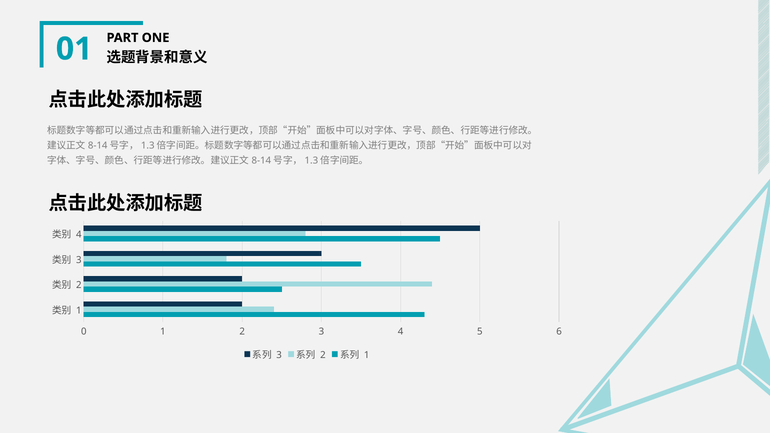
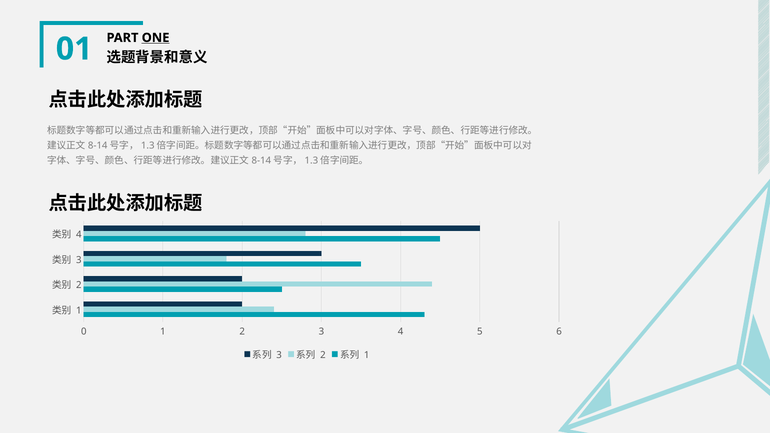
ONE underline: none -> present (156, 38)
